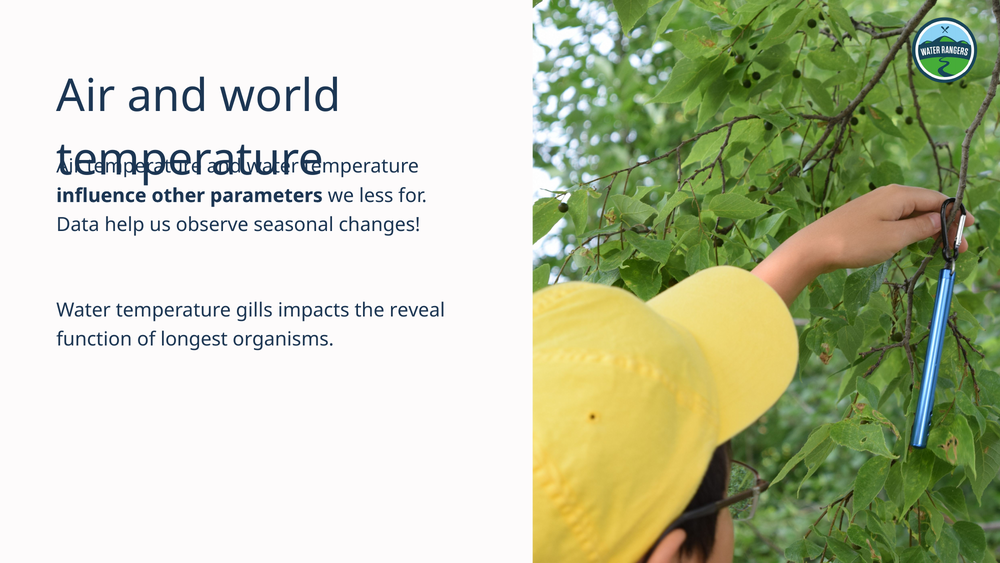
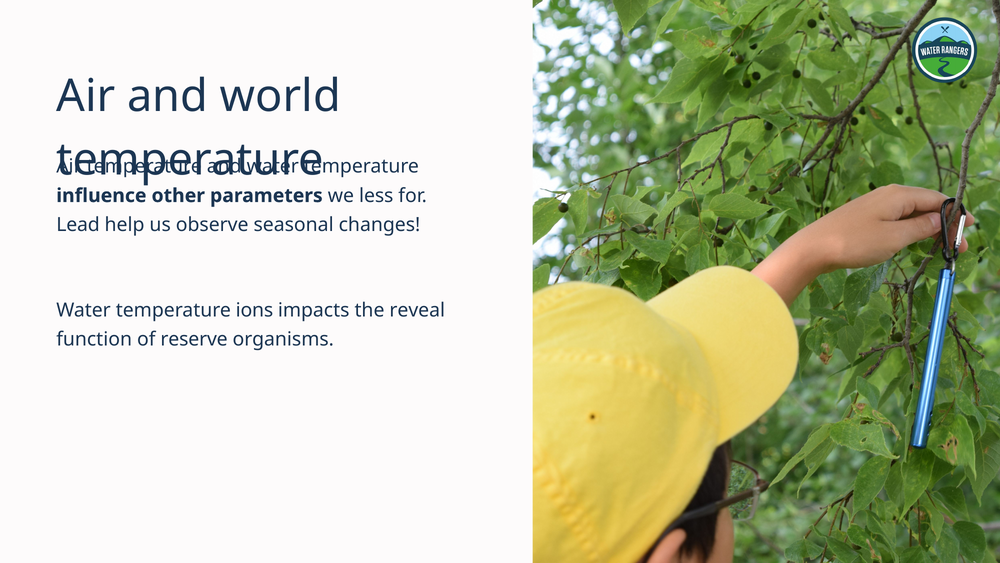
Data: Data -> Lead (78, 225)
gills: gills -> ions (254, 310)
longest: longest -> reserve (194, 339)
